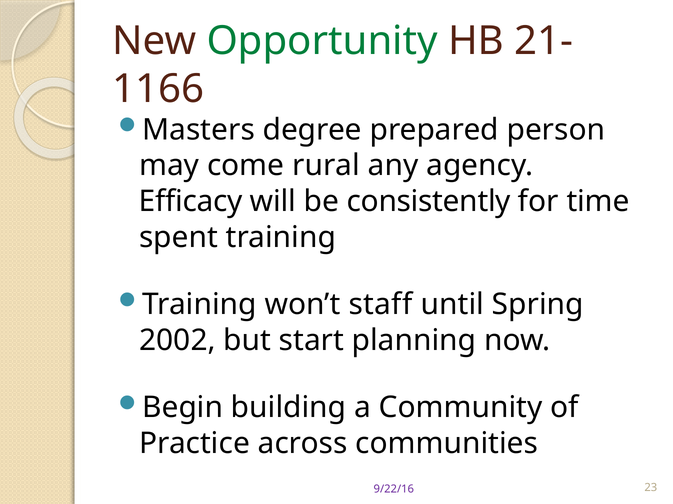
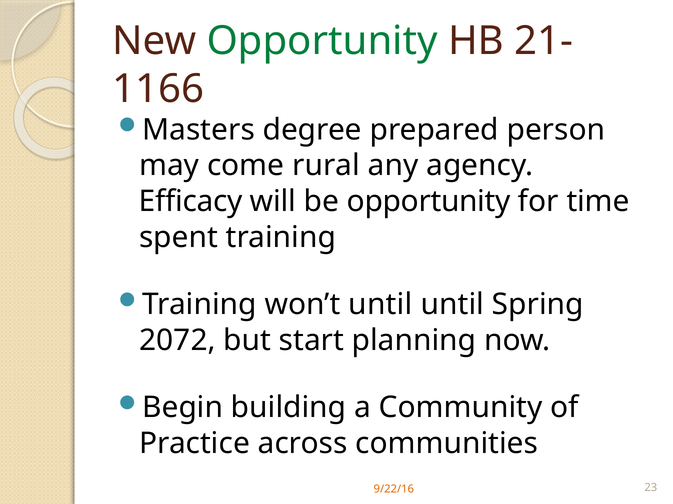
be consistently: consistently -> opportunity (429, 202)
won’t staff: staff -> until (381, 305)
2002: 2002 -> 2072 (177, 341)
9/22/16 colour: purple -> orange (394, 490)
